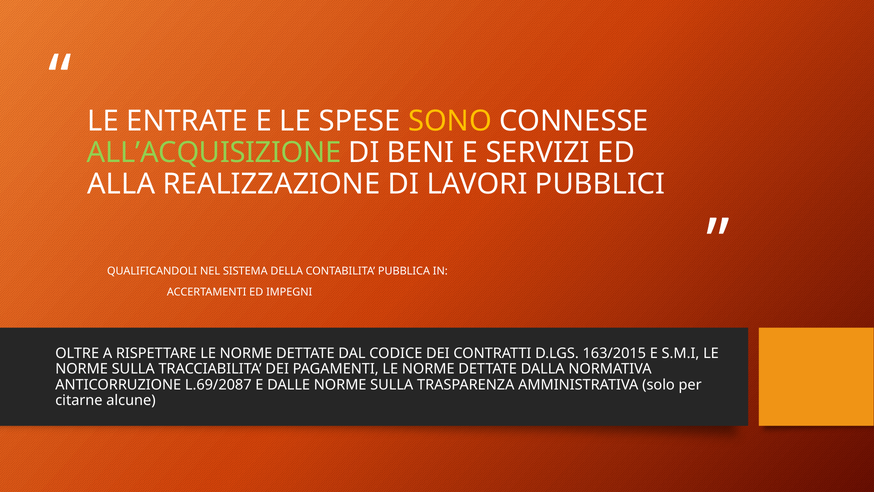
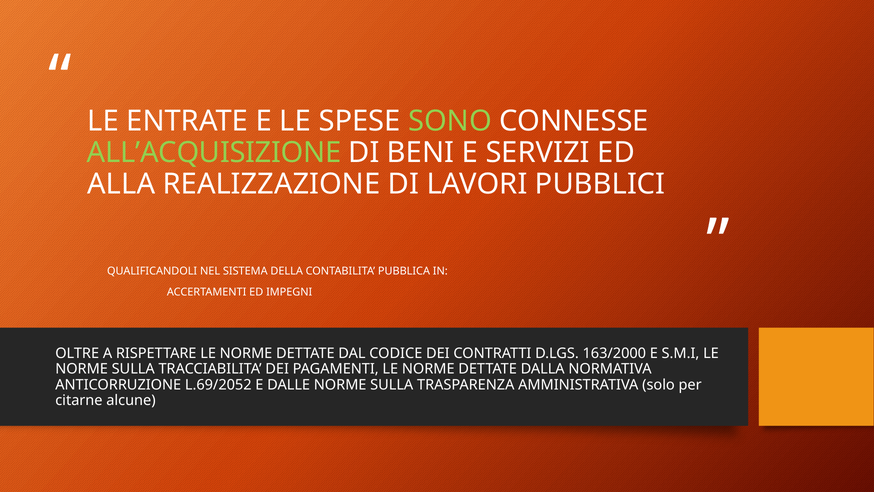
SONO colour: yellow -> light green (450, 121)
163/2015: 163/2015 -> 163/2000 (614, 353)
L.69/2087: L.69/2087 -> L.69/2052 (218, 385)
